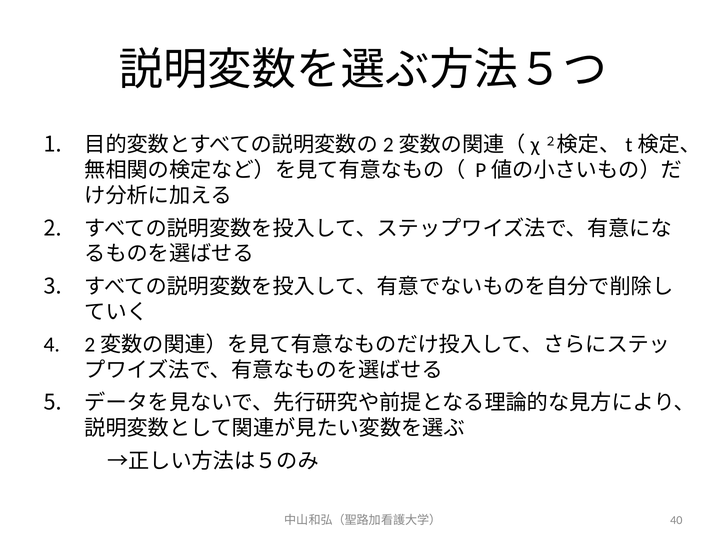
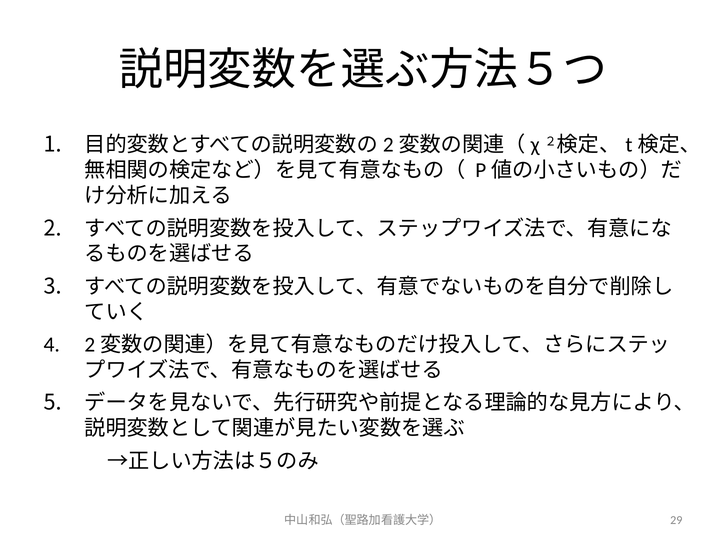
40: 40 -> 29 (676, 520)
